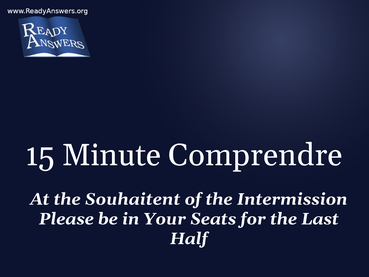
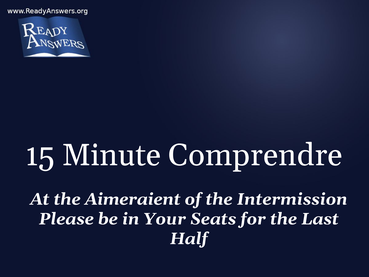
Souhaitent: Souhaitent -> Aimeraient (133, 199)
